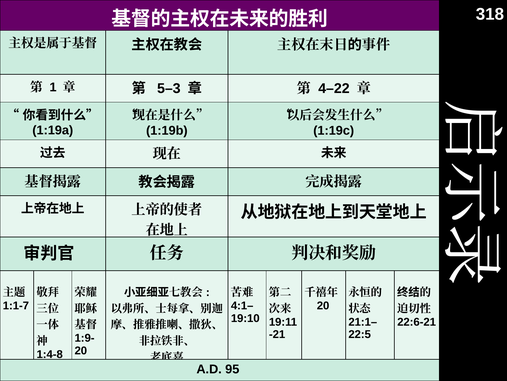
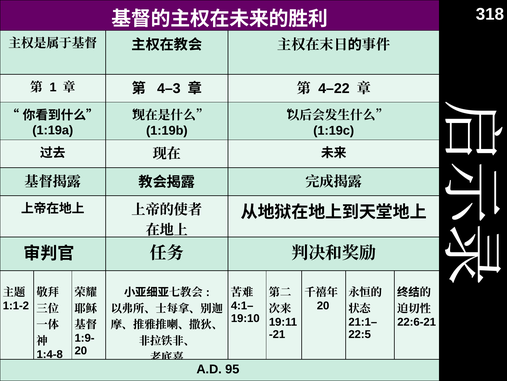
5–3: 5–3 -> 4–3 (169, 88)
1:1-7: 1:1-7 -> 1:1-2 (16, 305)
